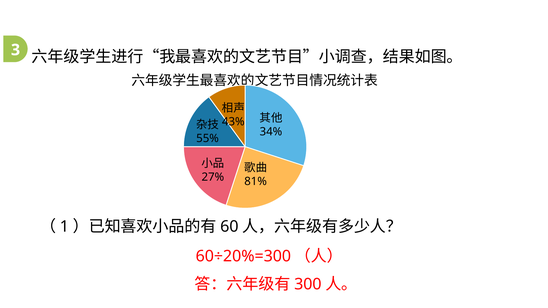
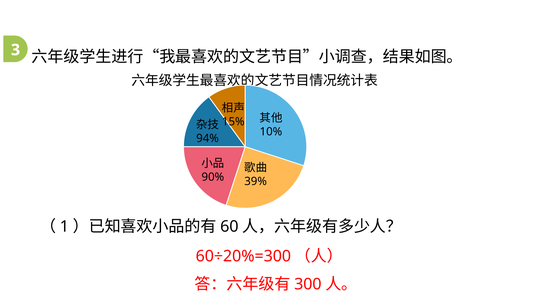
43%: 43% -> 15% (233, 122)
34%: 34% -> 10% (271, 132)
55%: 55% -> 94% (207, 138)
27%: 27% -> 90% (213, 177)
81%: 81% -> 39% (256, 182)
